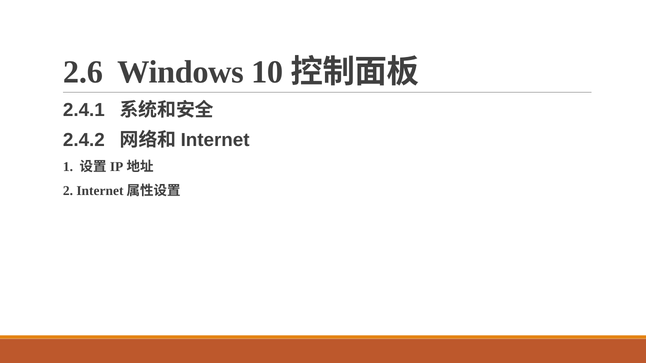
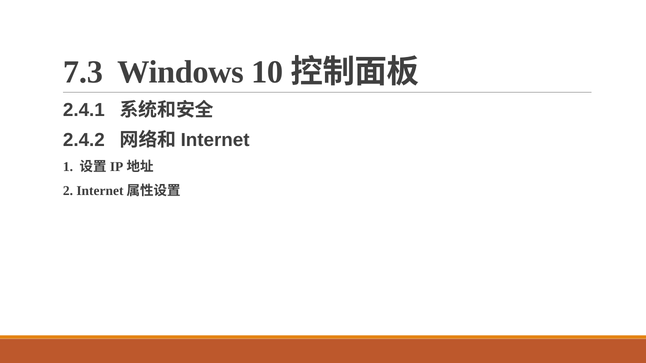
2.6: 2.6 -> 7.3 (83, 72)
